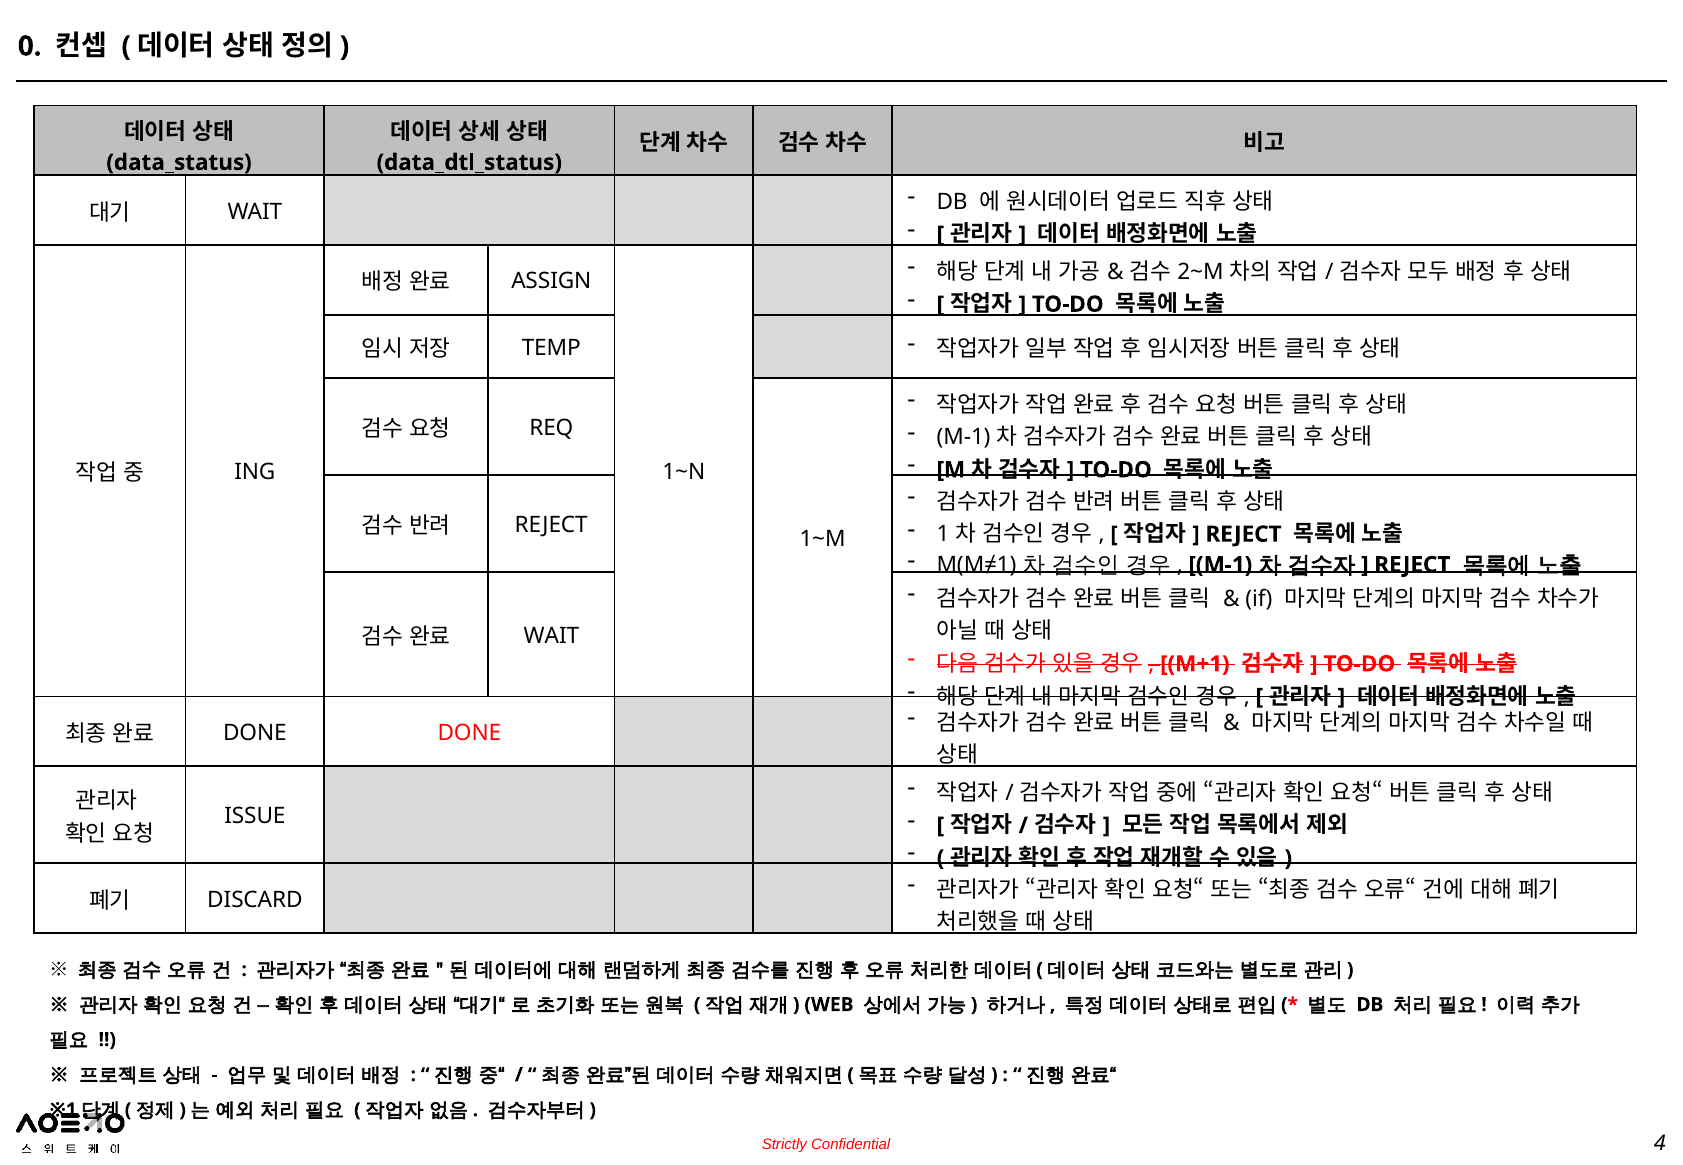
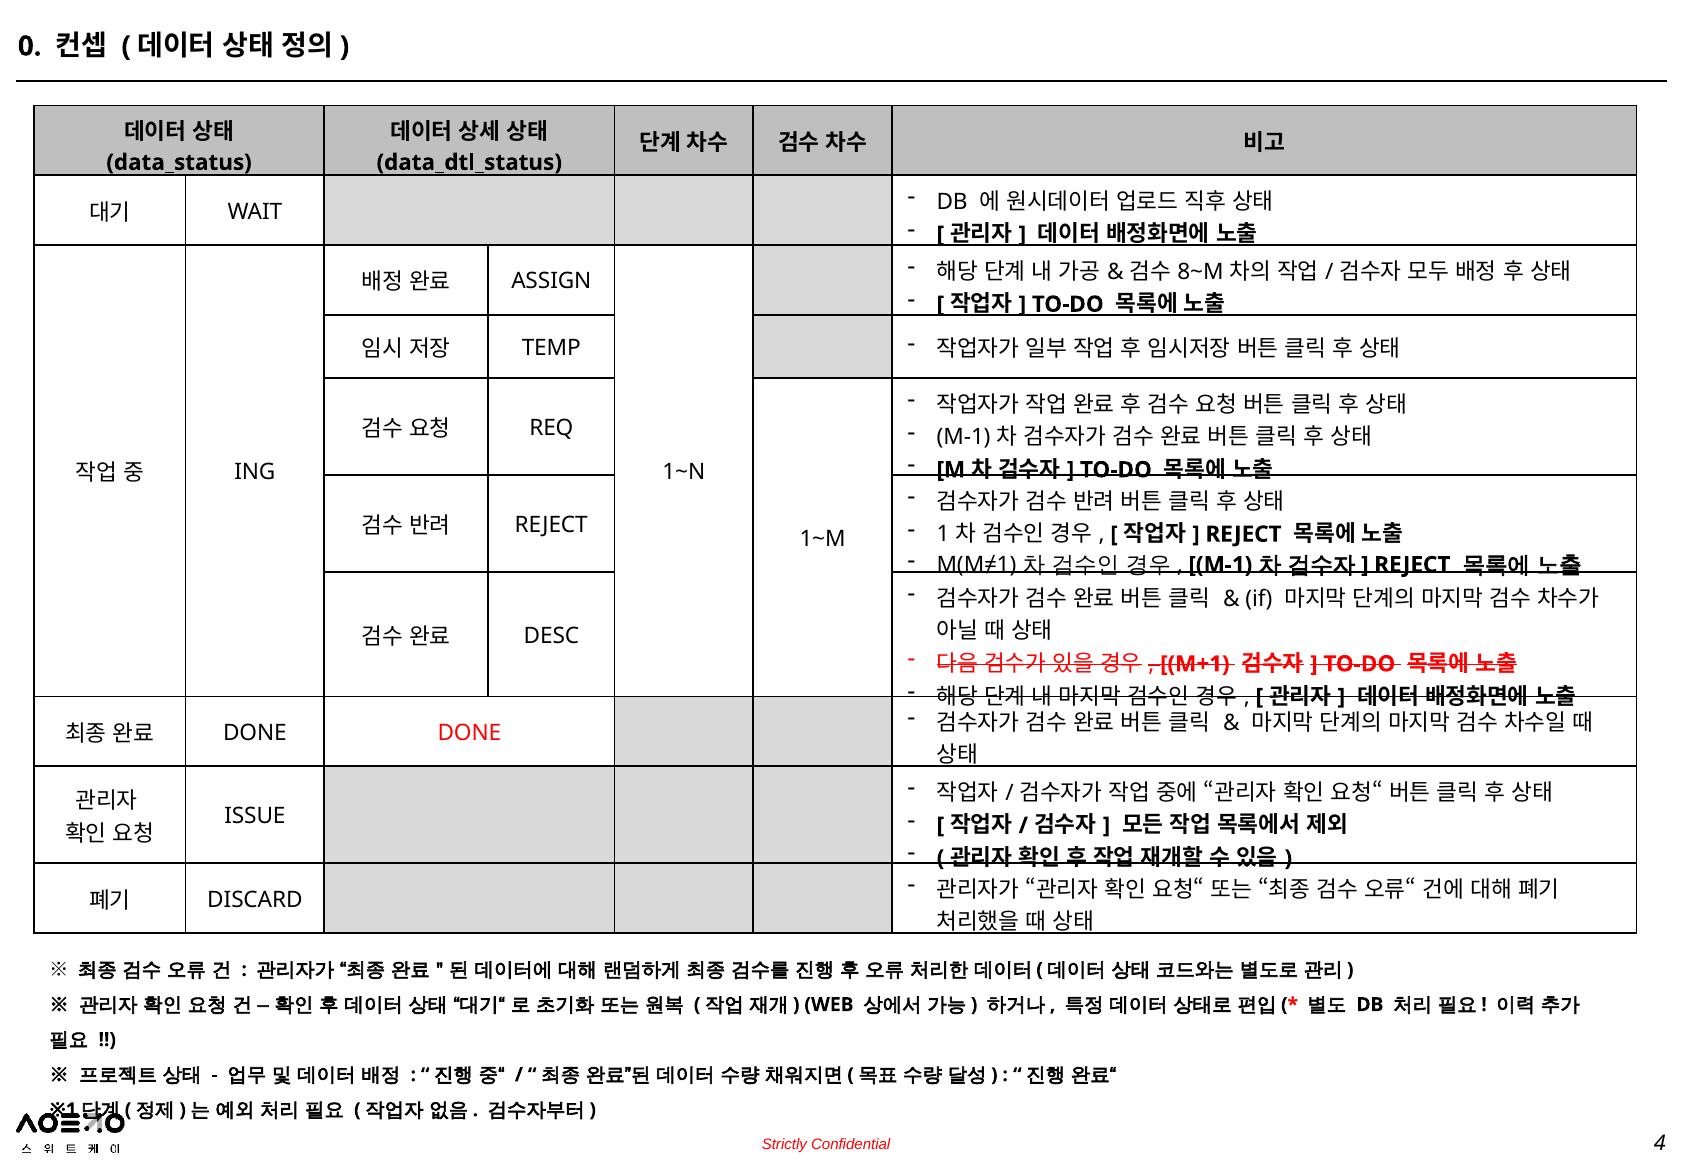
2~M: 2~M -> 8~M (1200, 272)
WAIT: WAIT -> DESC (551, 636)
